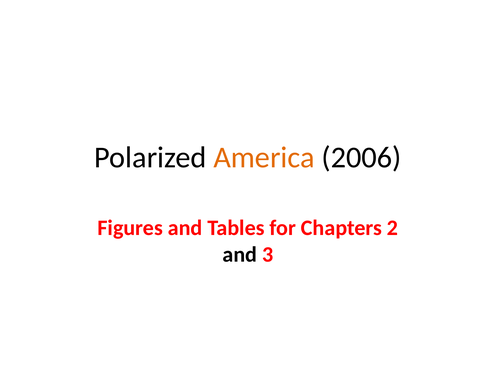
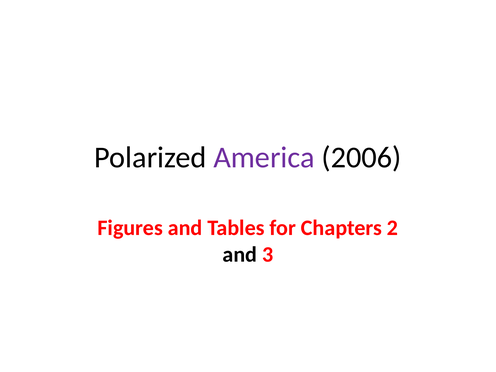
America colour: orange -> purple (264, 158)
